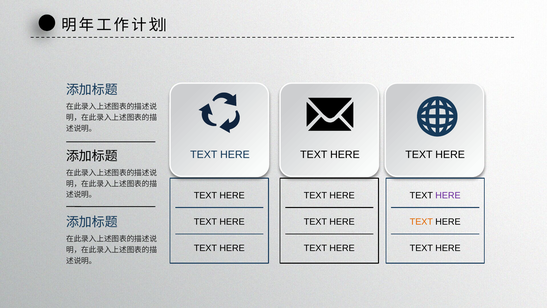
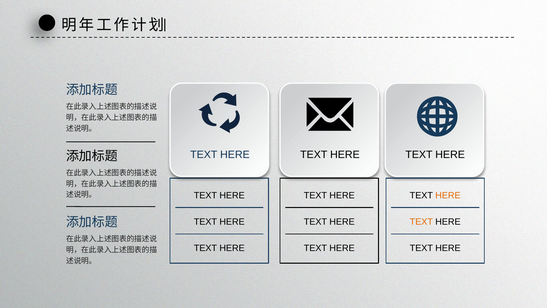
HERE colour: purple -> orange (448, 195)
